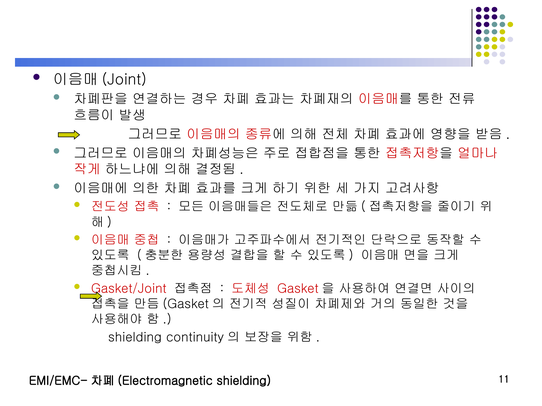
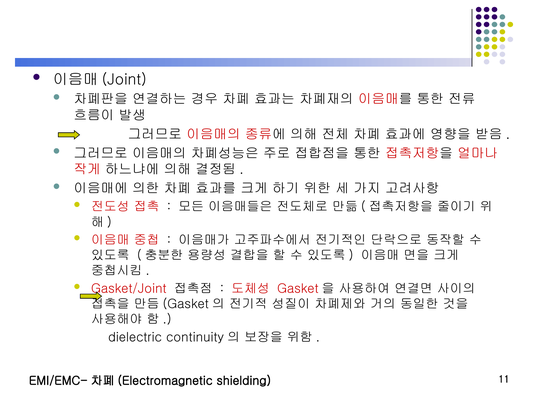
shielding: shielding -> dielectric (135, 338)
